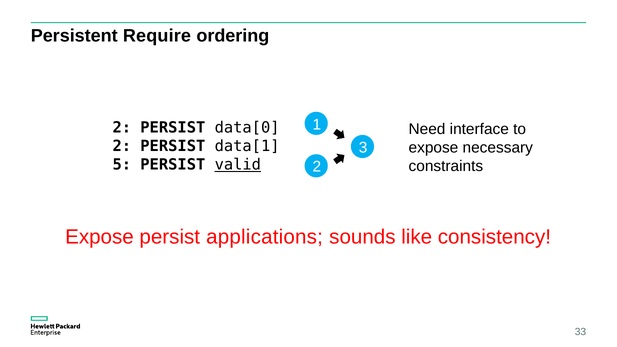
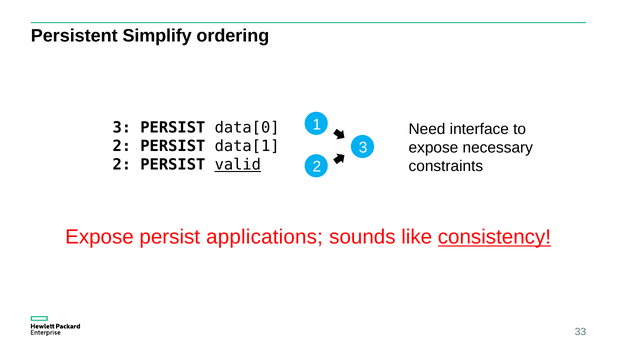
Require: Require -> Simplify (157, 36)
2: 2 -> 3 (122, 128)
5: 5 -> 2 (122, 165)
consistency underline: none -> present (494, 237)
